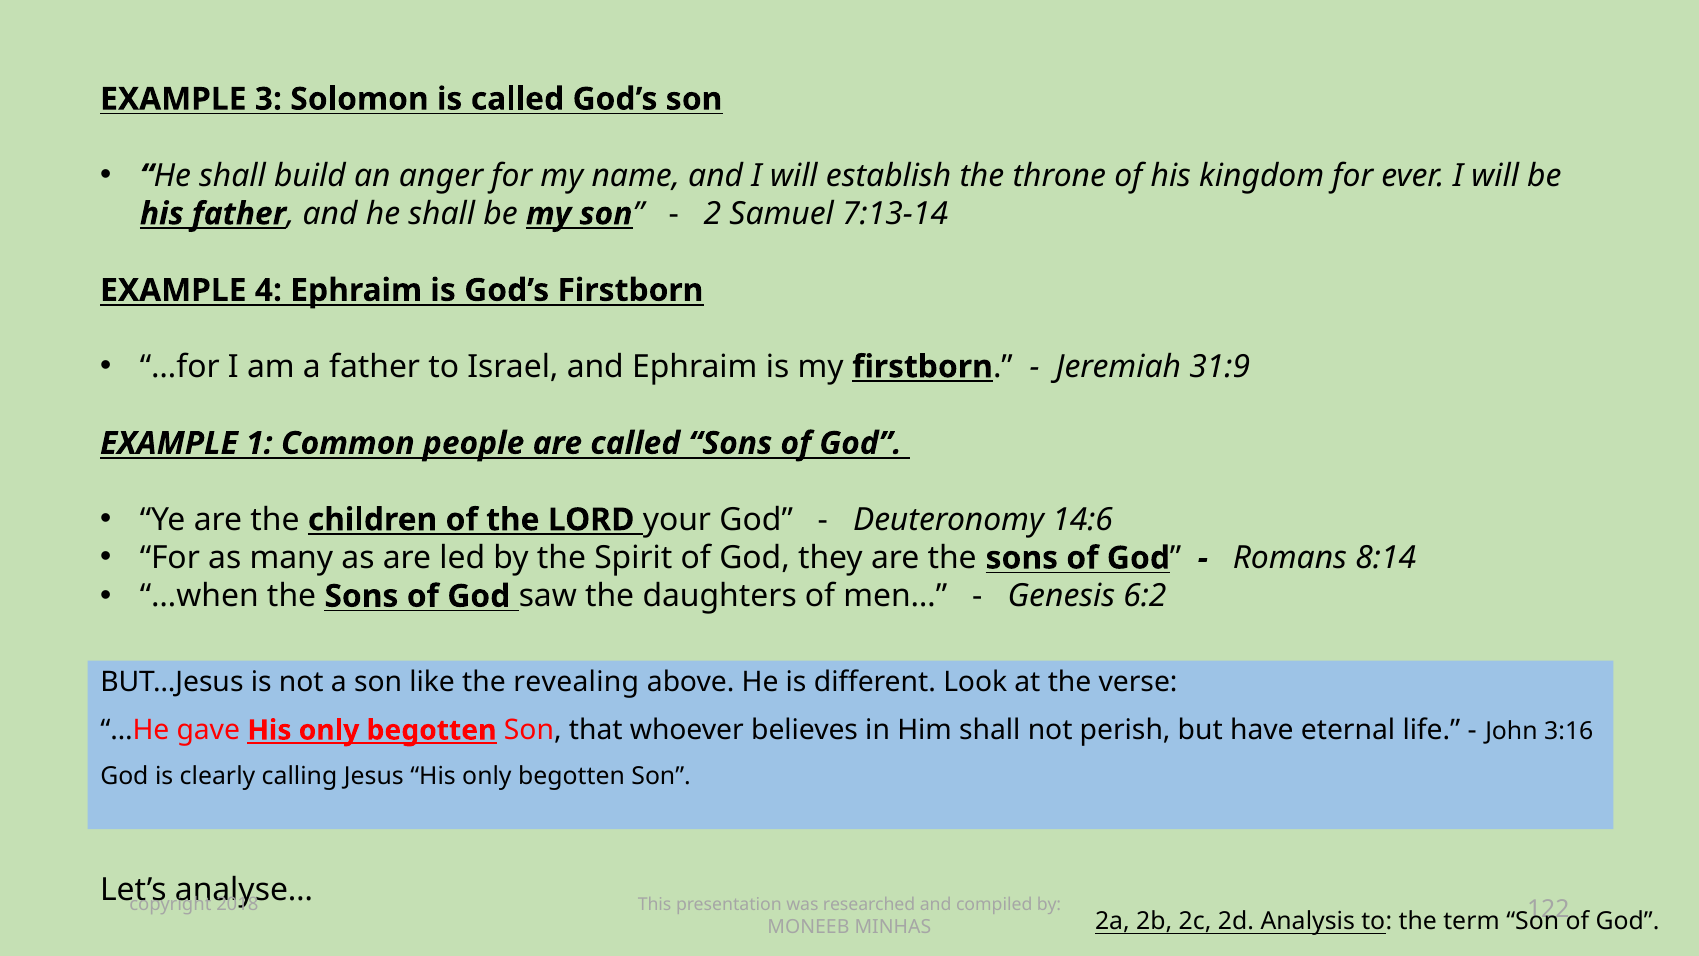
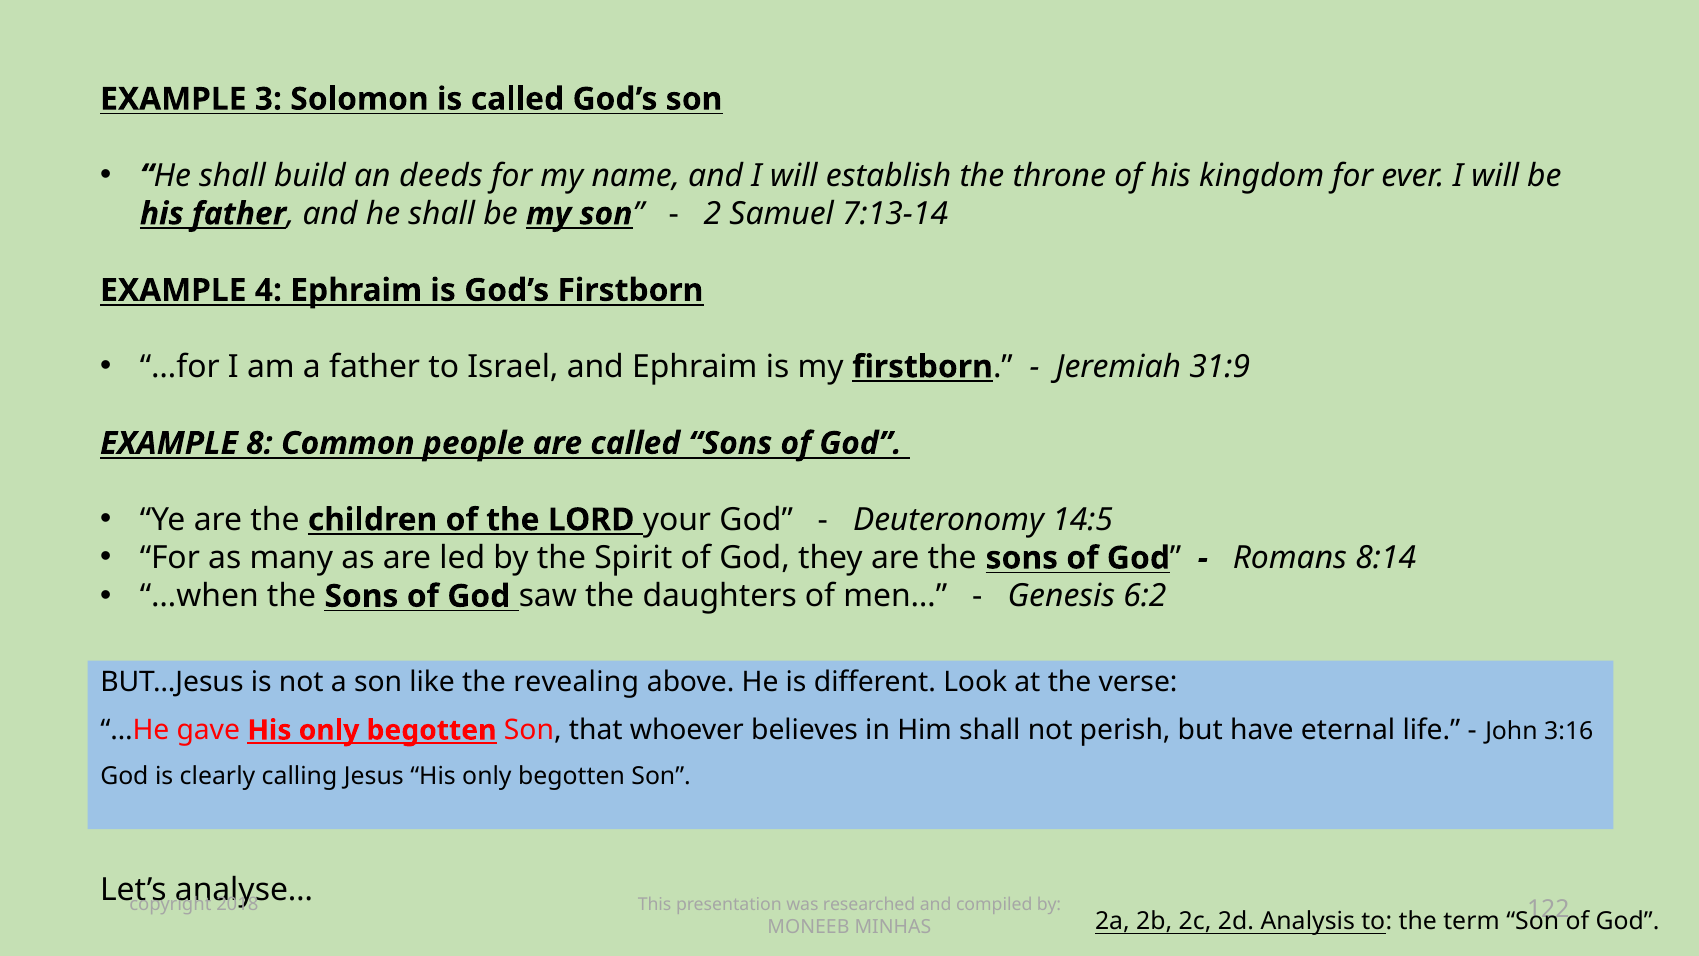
anger: anger -> deeds (441, 176)
1: 1 -> 8 (259, 443)
14:6: 14:6 -> 14:5 (1083, 520)
